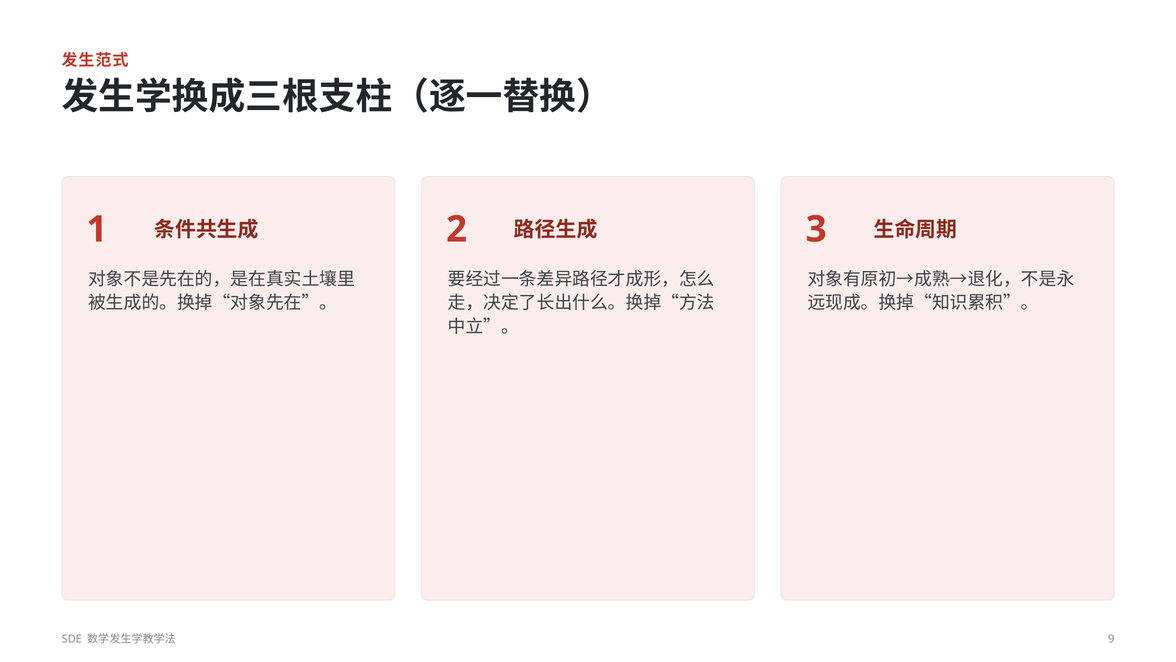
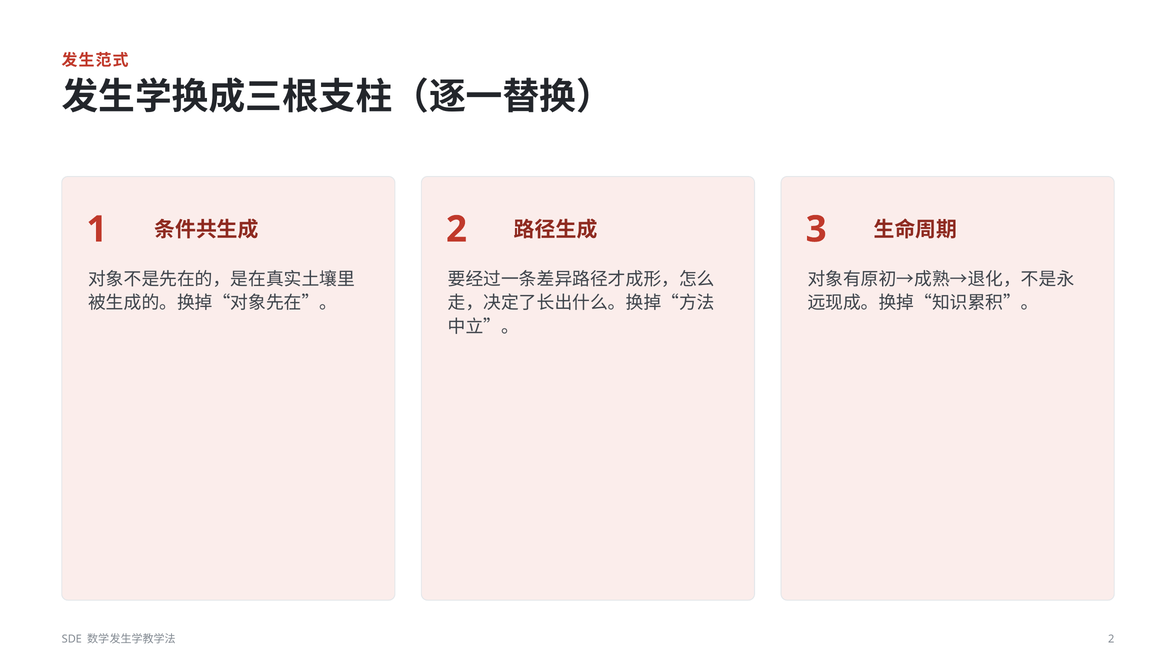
9: 9 -> 2 (1111, 638)
